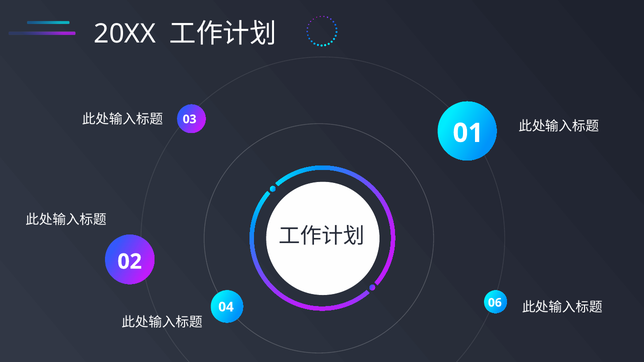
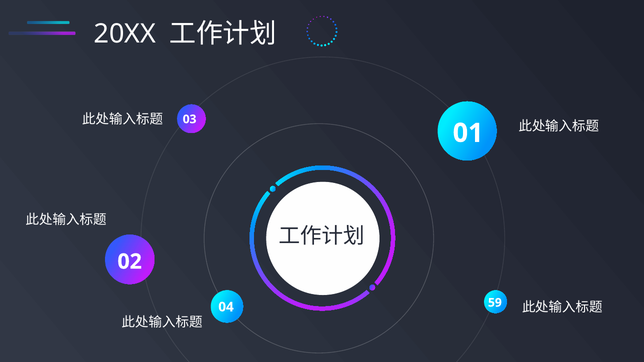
06: 06 -> 59 (495, 303)
